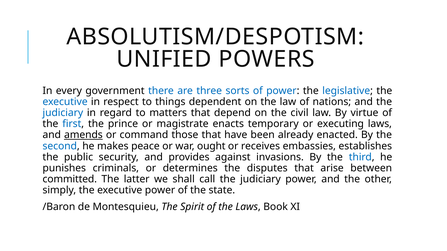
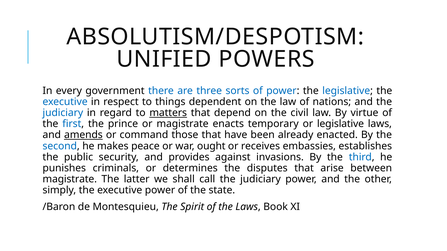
matters underline: none -> present (168, 113)
or executing: executing -> legislative (341, 124)
committed: committed -> magistrate (70, 179)
